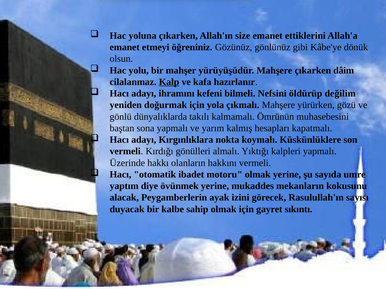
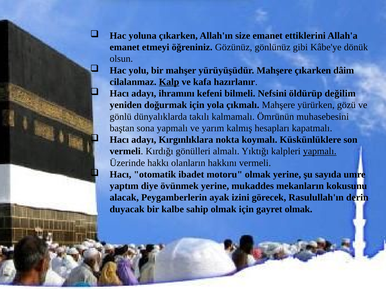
yapmalı underline: none -> present (320, 152)
sayısı: sayısı -> derin (357, 198)
gayret sıkıntı: sıkıntı -> olmak (299, 209)
